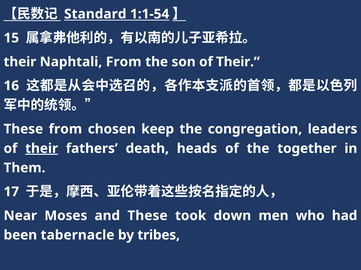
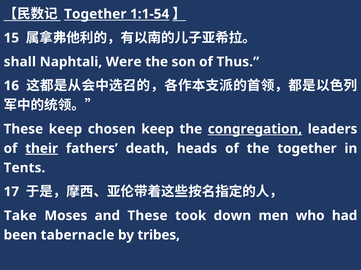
Standard: Standard -> Together (95, 14)
their: their -> shall (20, 62)
Naphtali From: From -> Were (124, 62)
son of Their: Their -> Thus (238, 62)
These from: from -> keep (65, 129)
congregation underline: none -> present (255, 129)
Them: Them -> Tents (24, 168)
Near: Near -> Take (20, 216)
